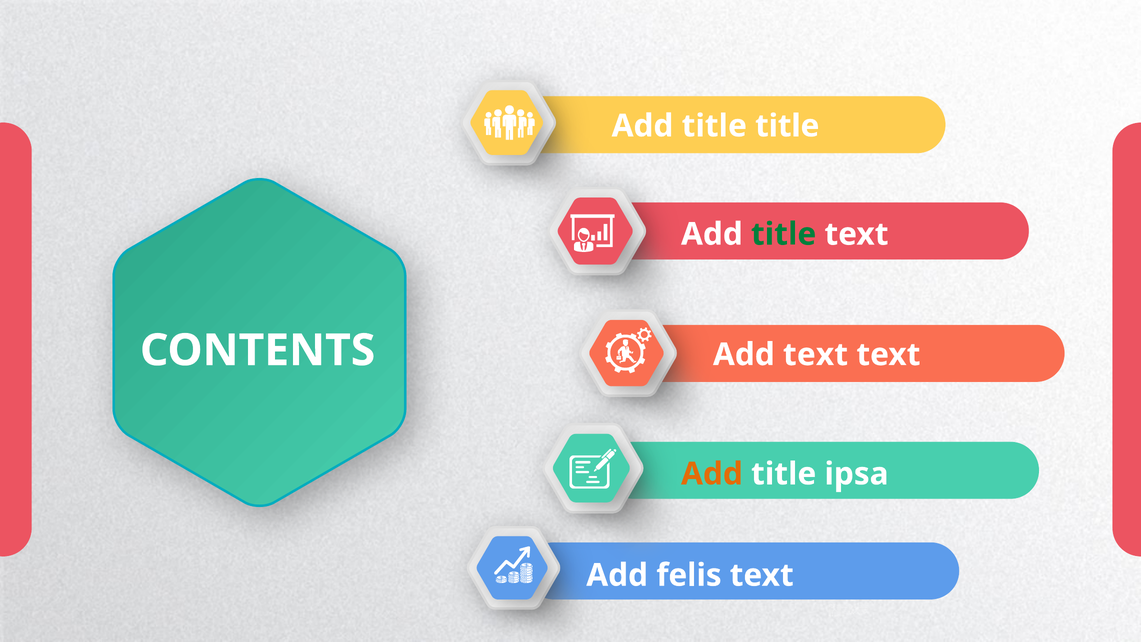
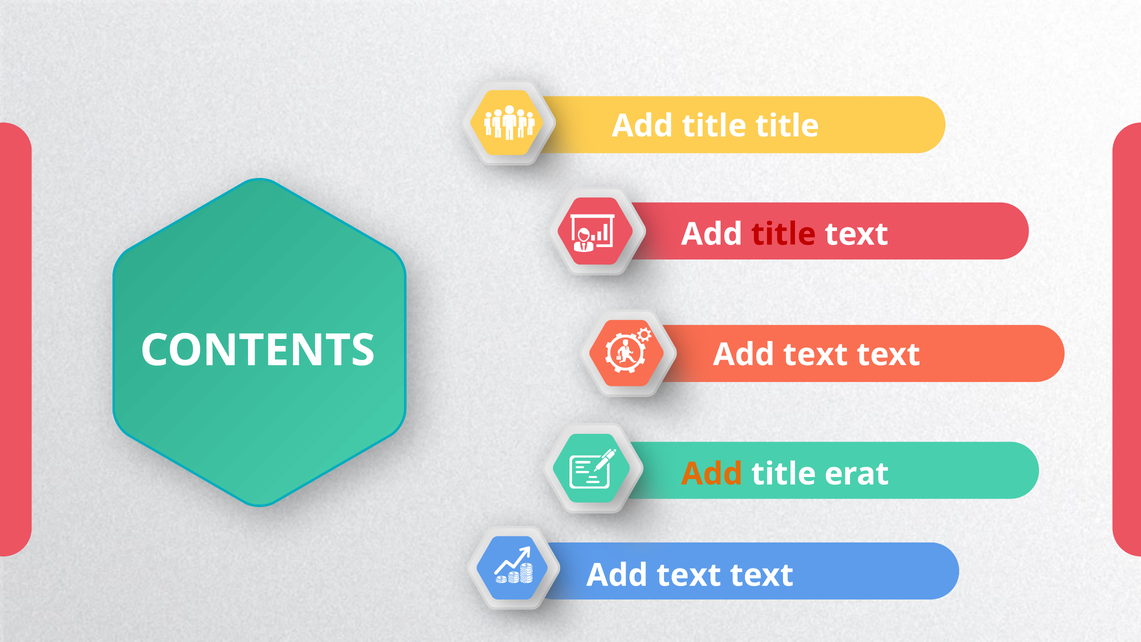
title colour: green -> red (784, 234)
ipsa: ipsa -> erat (857, 474)
felis: felis -> text (689, 575)
